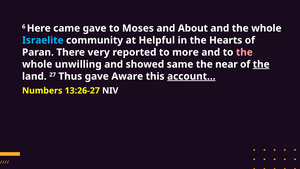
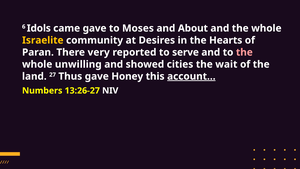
Here: Here -> Idols (39, 28)
Israelite colour: light blue -> yellow (43, 40)
Helpful: Helpful -> Desires (157, 40)
more: more -> serve (186, 52)
same: same -> cities (180, 64)
near: near -> wait (226, 64)
the underline: present -> none (261, 64)
Aware: Aware -> Honey (127, 76)
